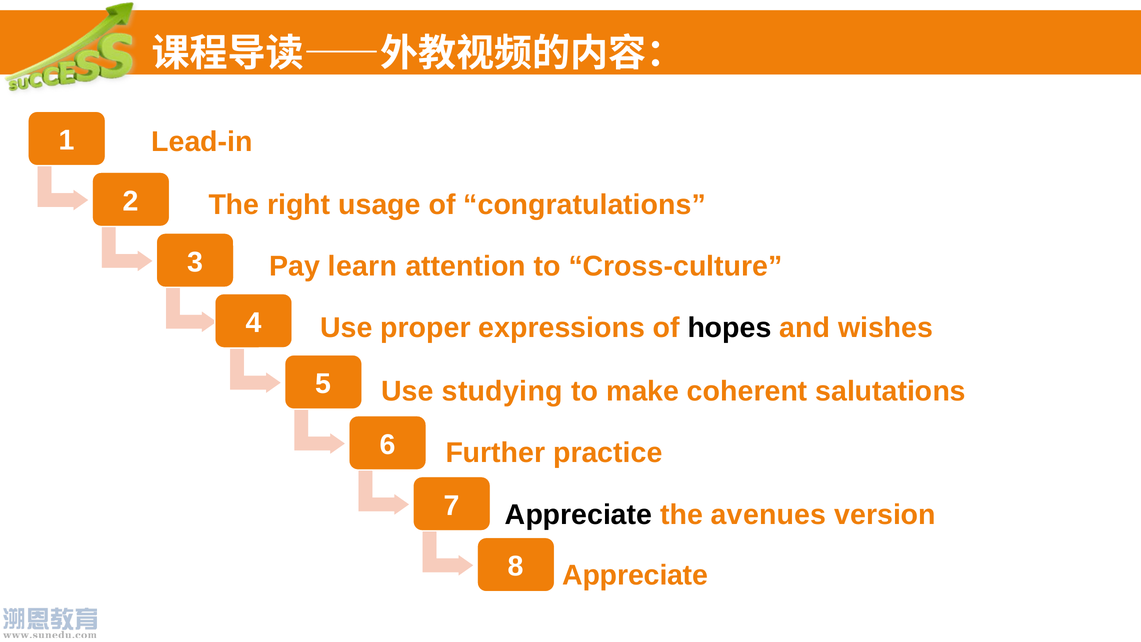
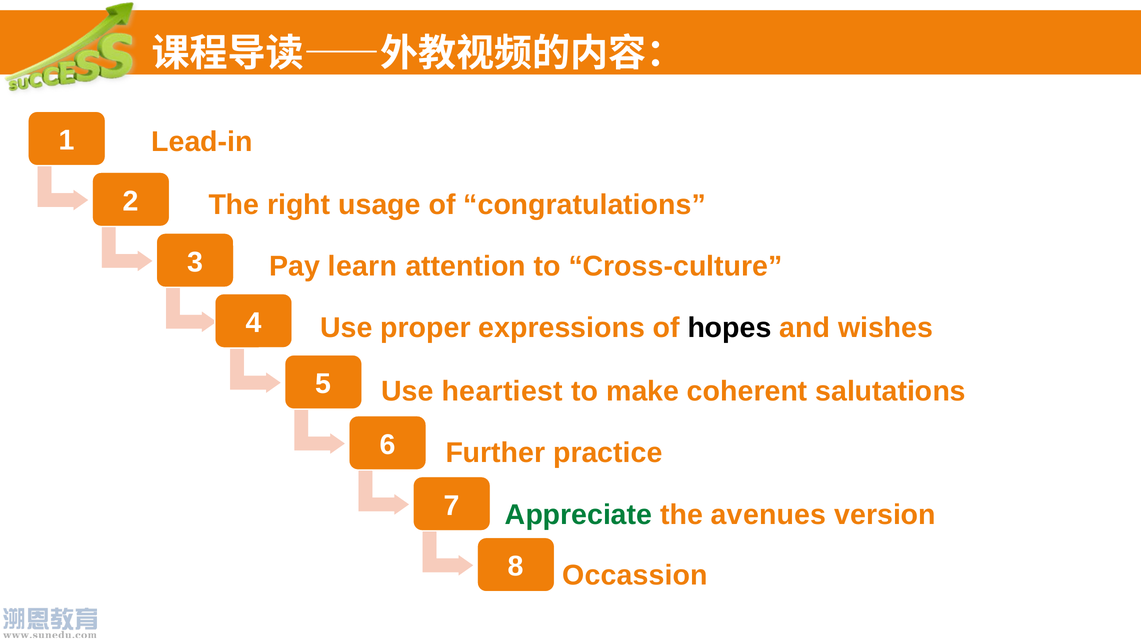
studying: studying -> heartiest (502, 391)
Appreciate colour: black -> green (579, 515)
Appreciate: Appreciate -> Occassion (635, 575)
